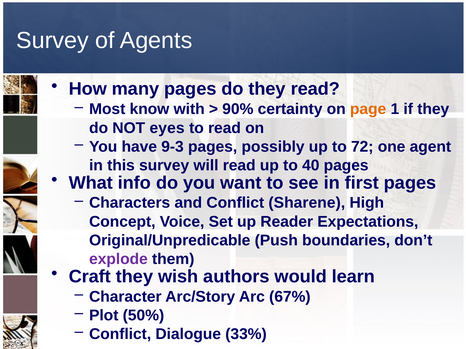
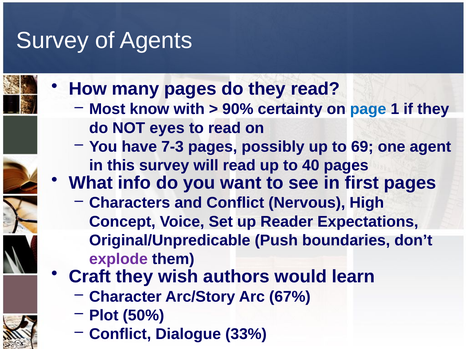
page colour: orange -> blue (368, 109)
9-3: 9-3 -> 7-3 (172, 147)
72: 72 -> 69 (362, 147)
Sharene: Sharene -> Nervous (307, 203)
